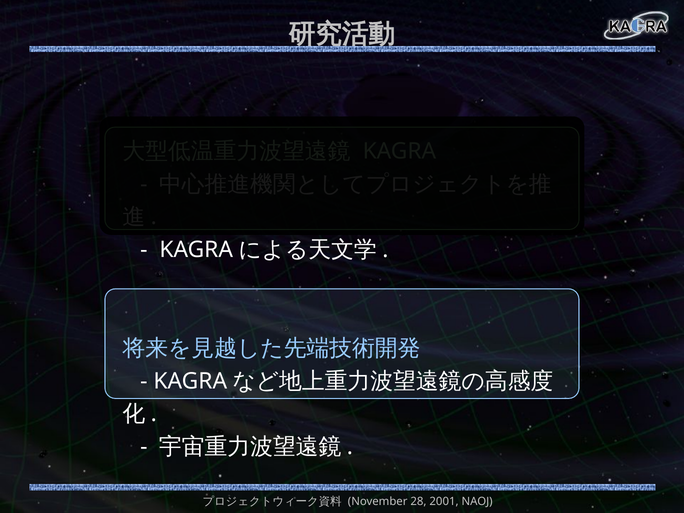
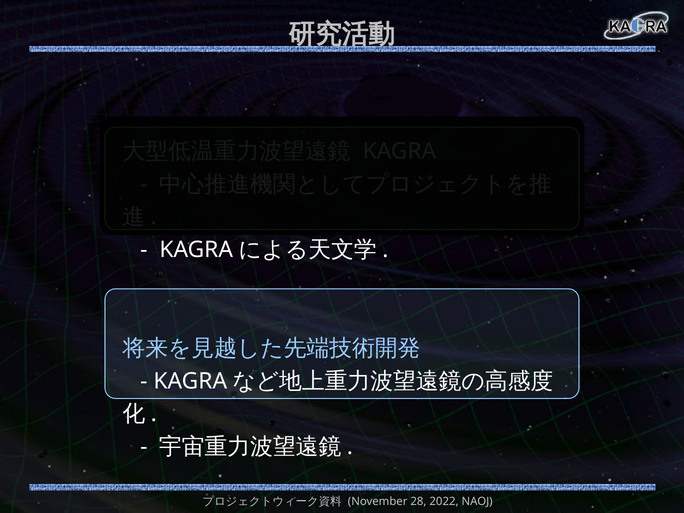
2001: 2001 -> 2022 (444, 502)
